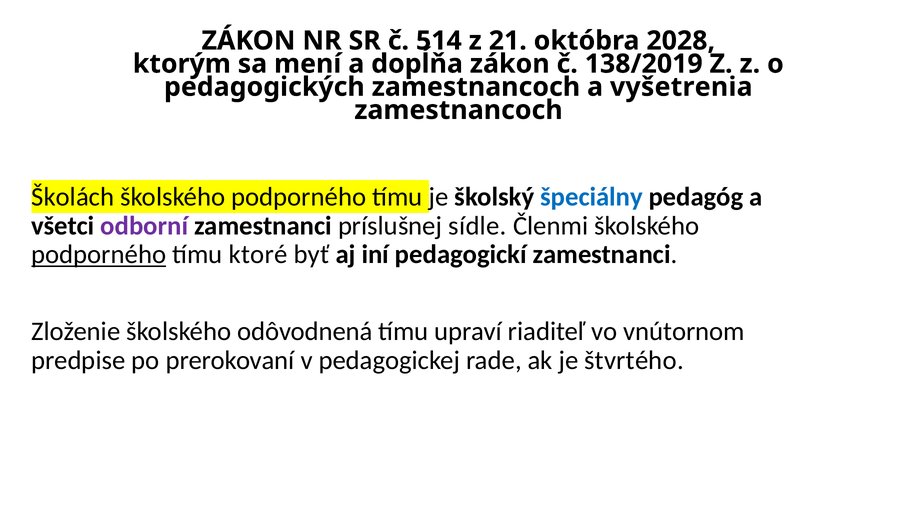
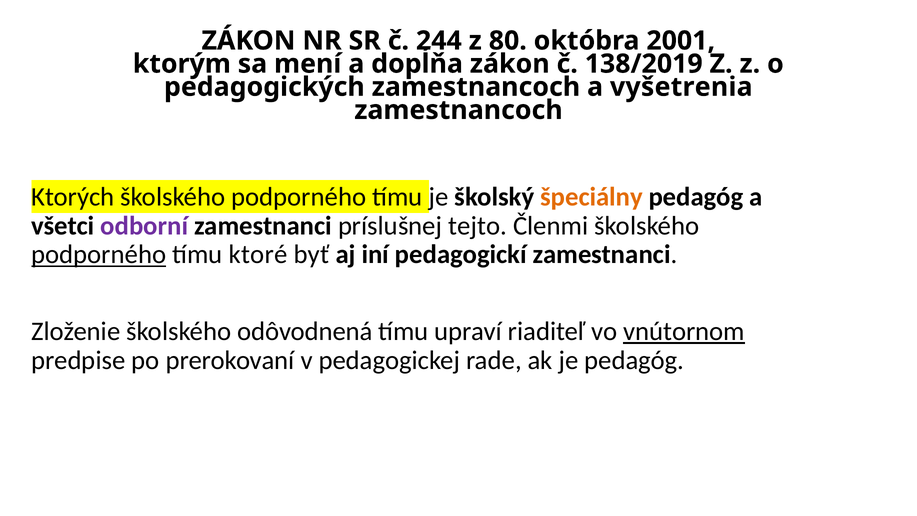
514: 514 -> 244 (439, 41)
21: 21 -> 80 (508, 41)
2028: 2028 -> 2001 (681, 41)
Školách: Školách -> Ktorých (73, 197)
špeciálny colour: blue -> orange (591, 197)
sídle: sídle -> tejto (478, 226)
vnútornom underline: none -> present (684, 331)
je štvrtého: štvrtého -> pedagóg (634, 360)
